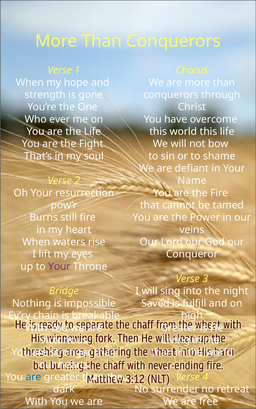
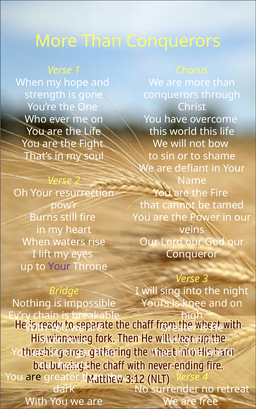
Saved: Saved -> Yours (155, 304)
fulfill: fulfill -> knee (194, 304)
are colour: blue -> black (33, 377)
